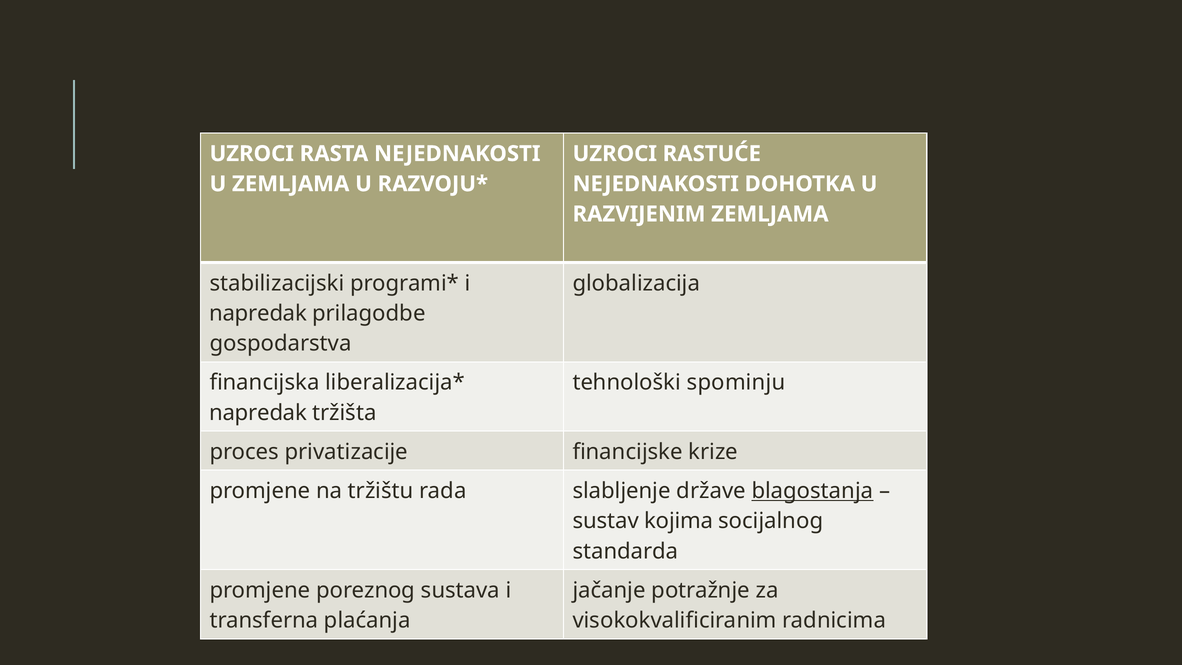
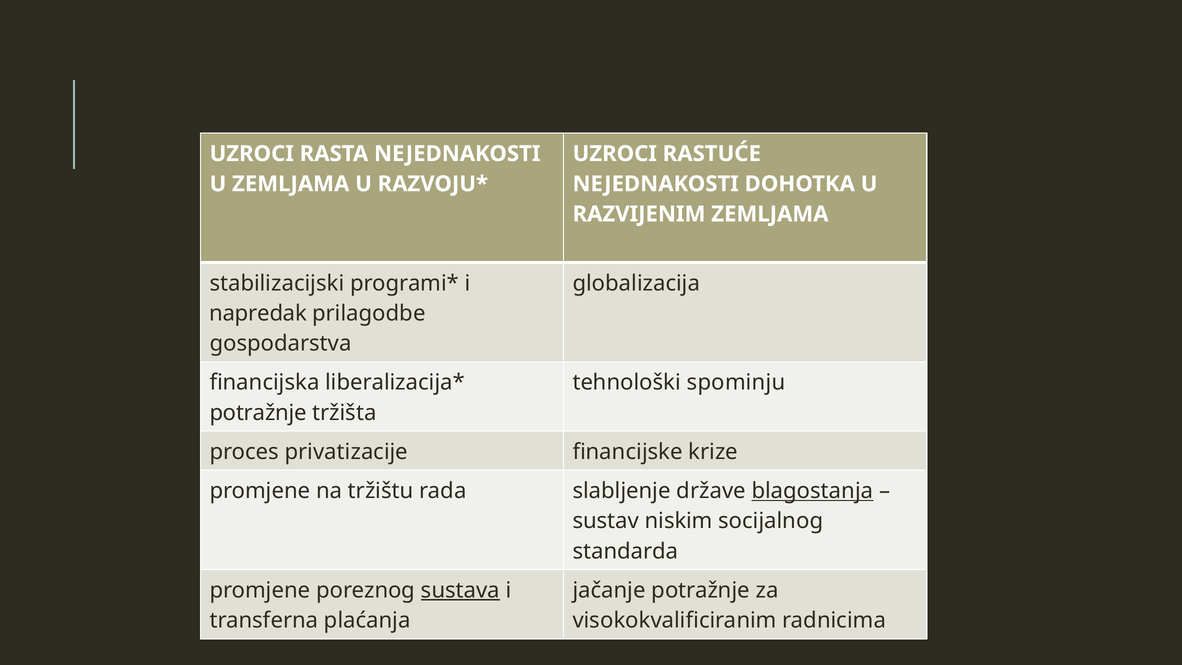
napredak: napredak -> potražnje (258, 413)
kojima: kojima -> niskim (679, 521)
sustava underline: none -> present (460, 590)
